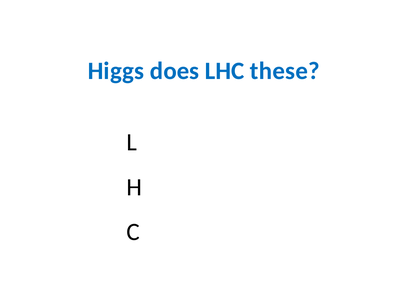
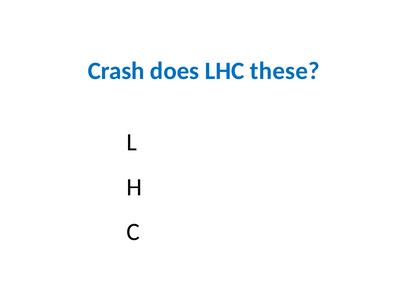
Higgs: Higgs -> Crash (116, 71)
